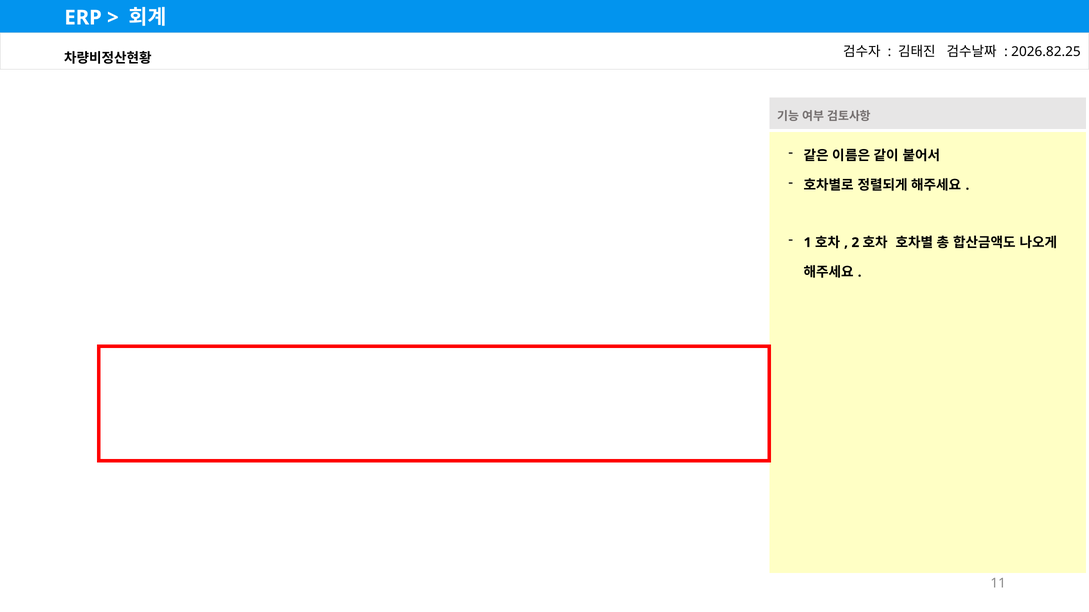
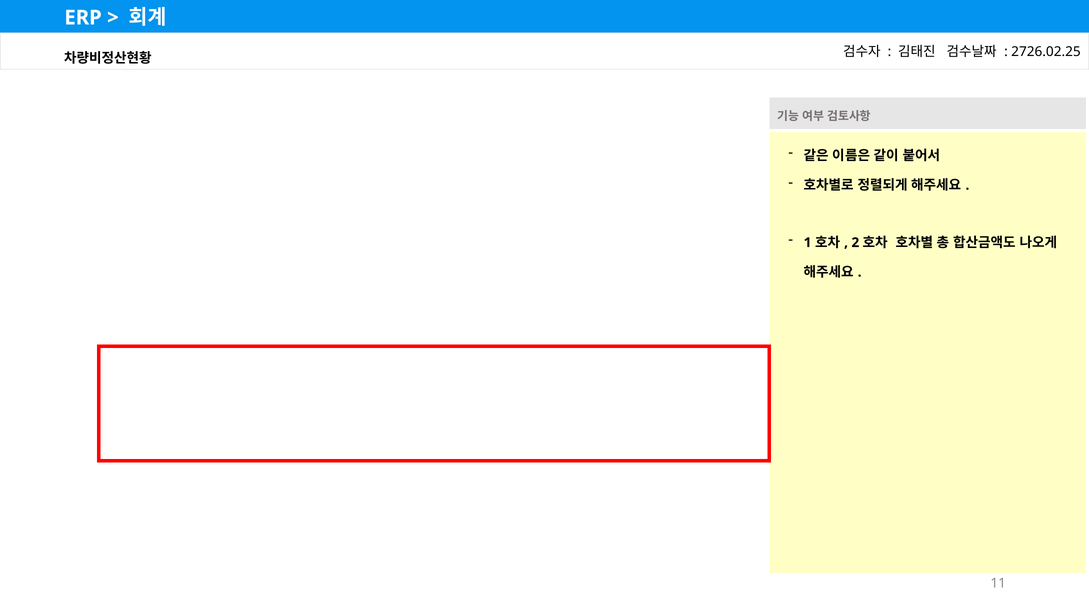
2026.82.25: 2026.82.25 -> 2726.02.25 (1046, 52)
